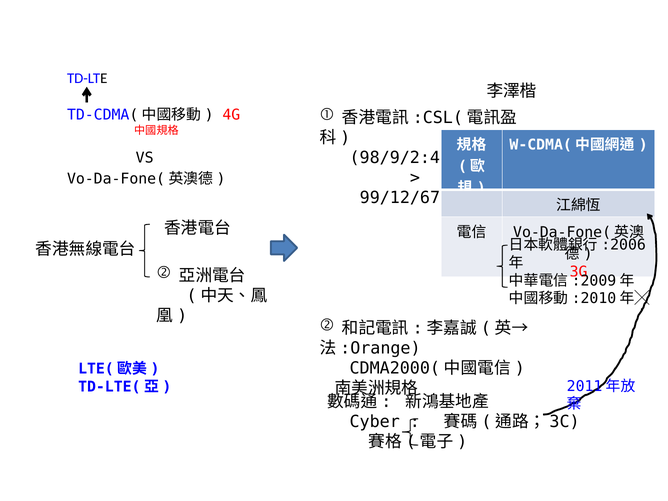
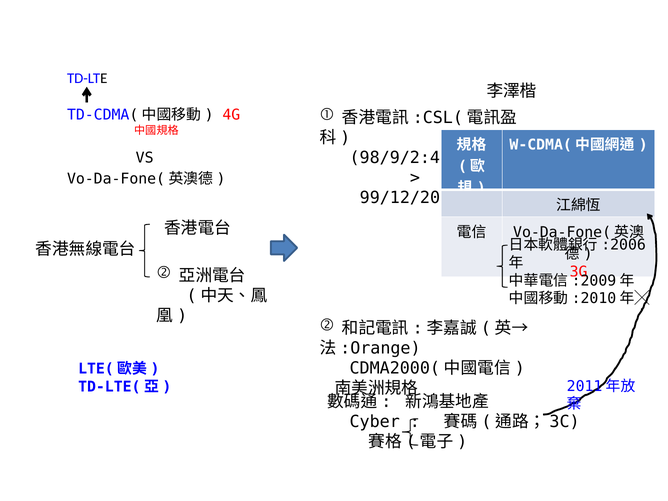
99/12/67: 99/12/67 -> 99/12/20 (400, 198)
